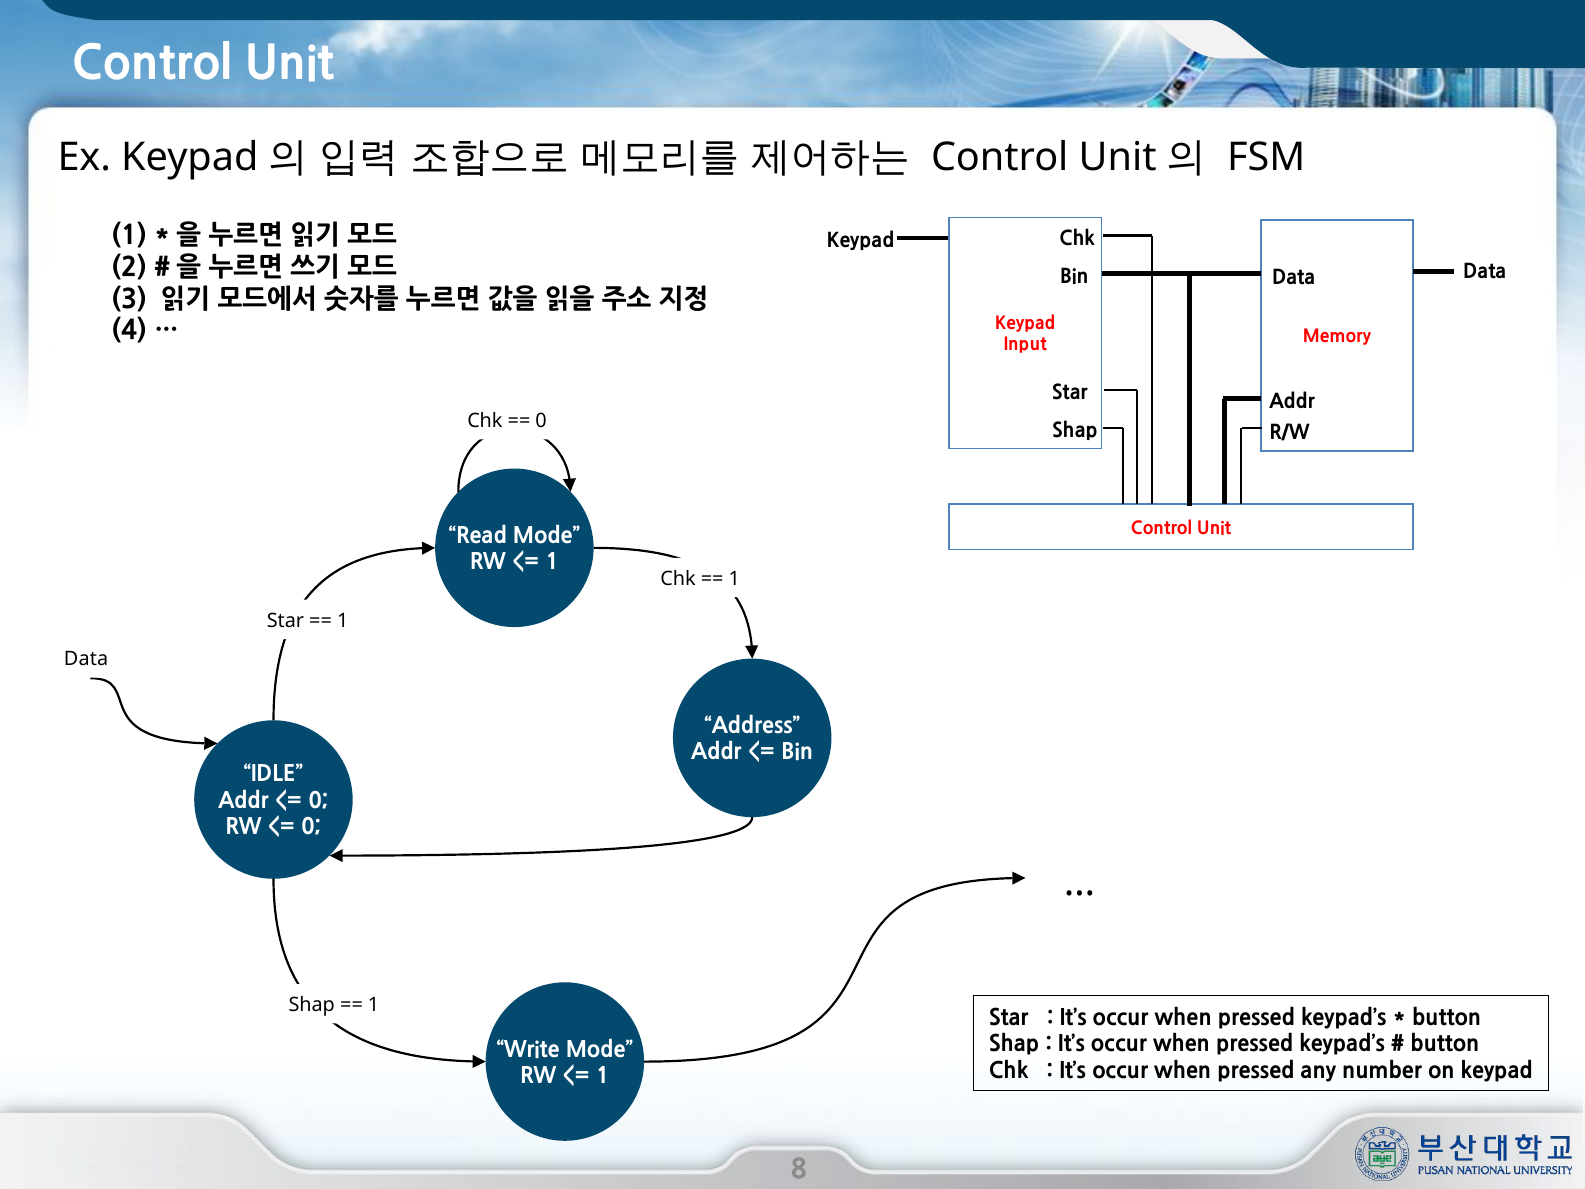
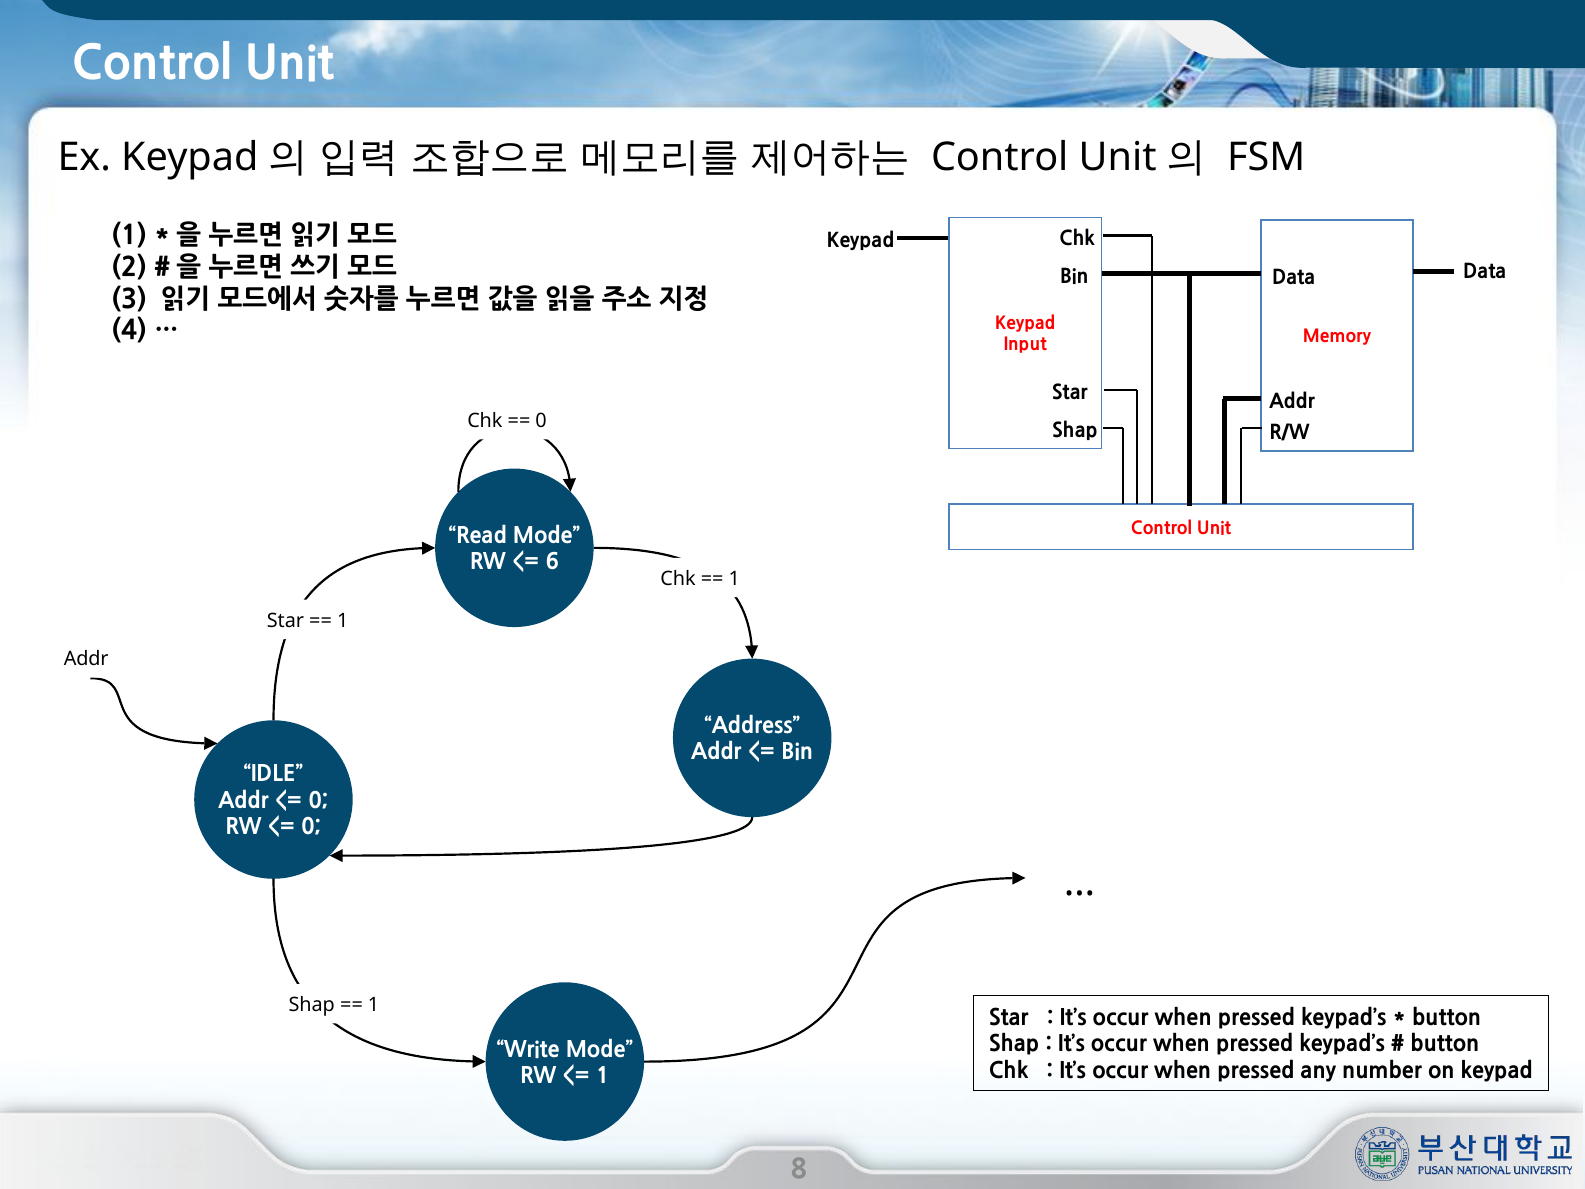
1: 1 -> 6 (552, 562)
Data: Data -> Addr (86, 659)
